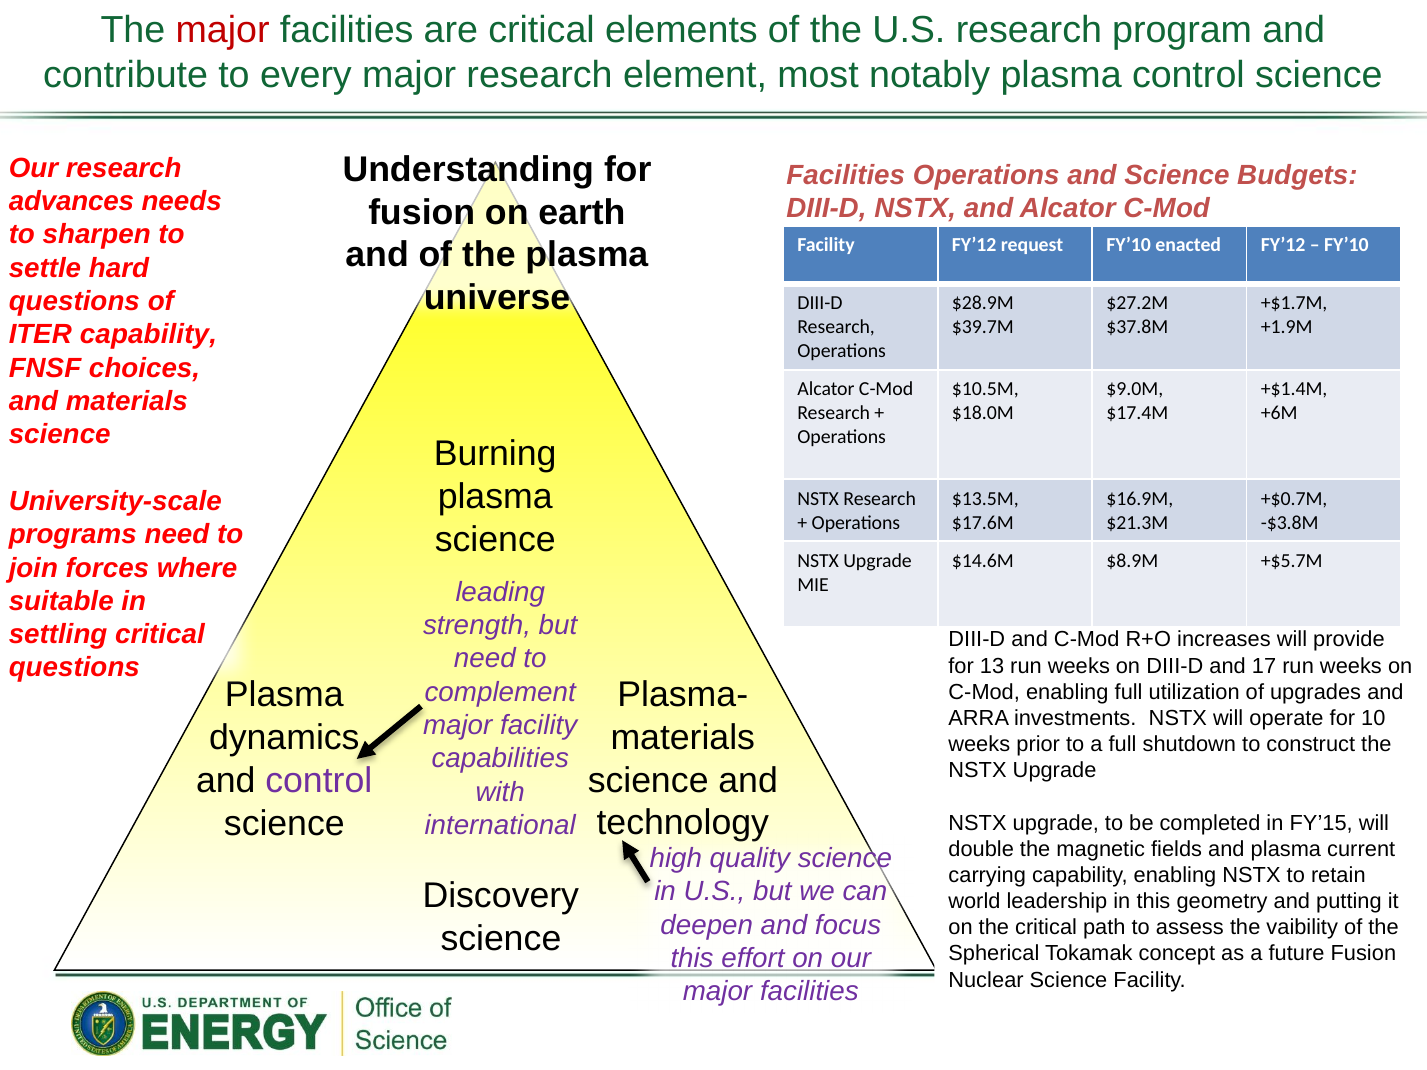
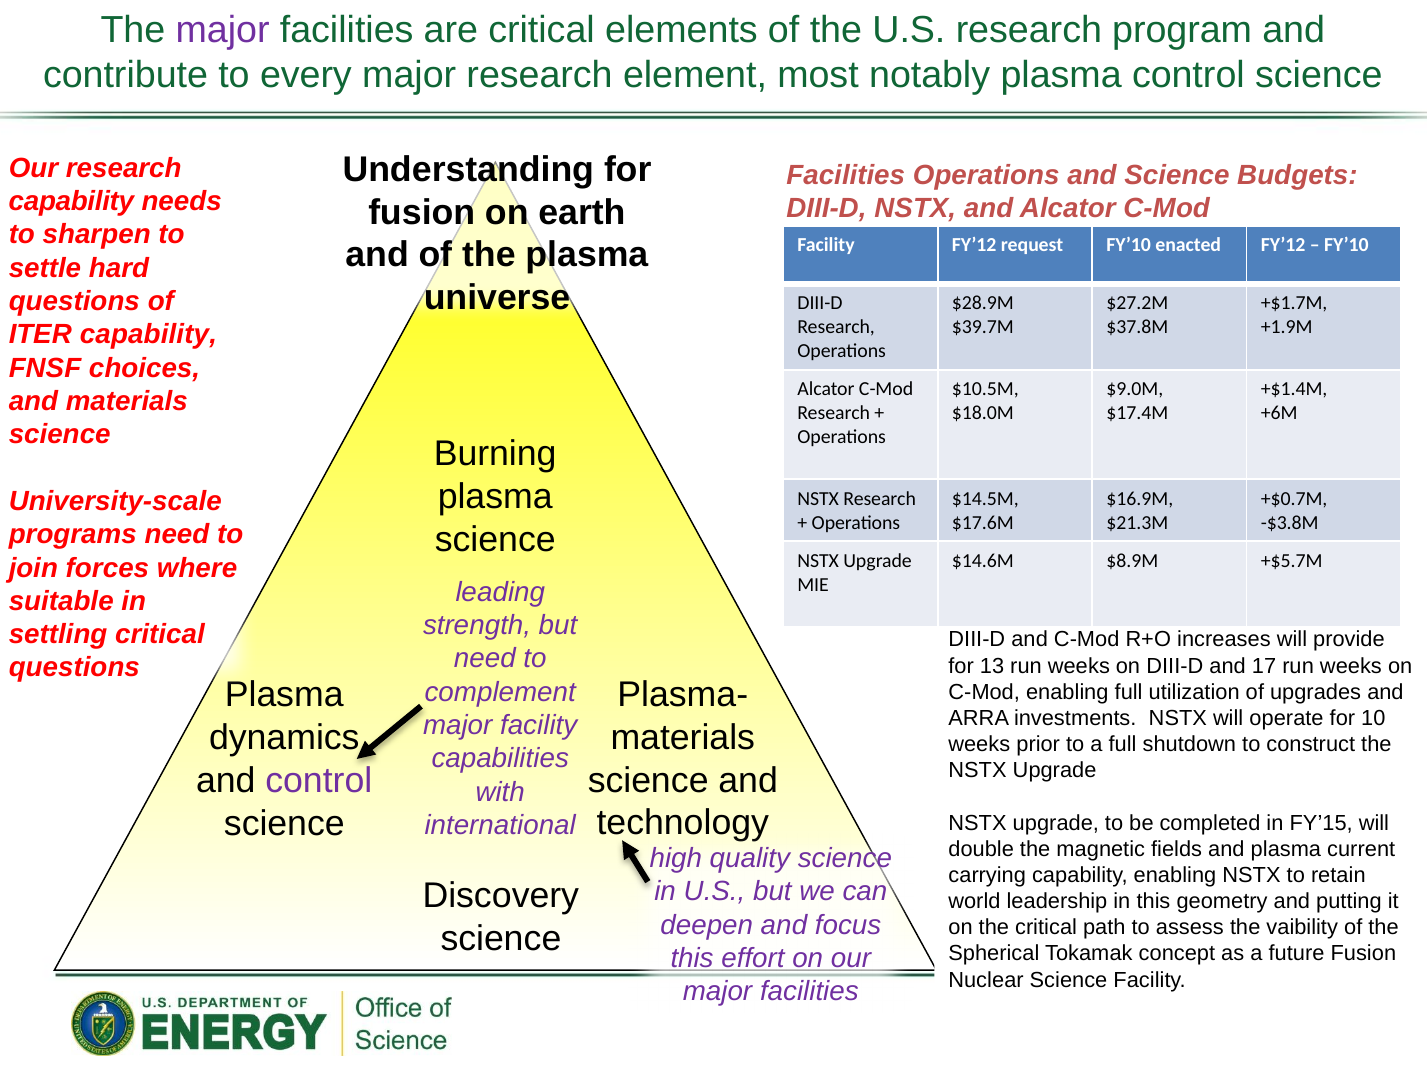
major colour: red -> purple (223, 30)
advances: advances -> capability (71, 202)
$13.5M: $13.5M -> $14.5M (985, 499)
